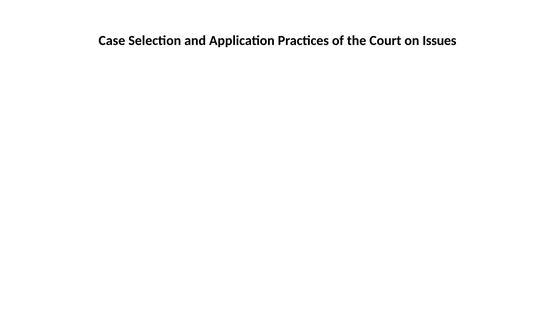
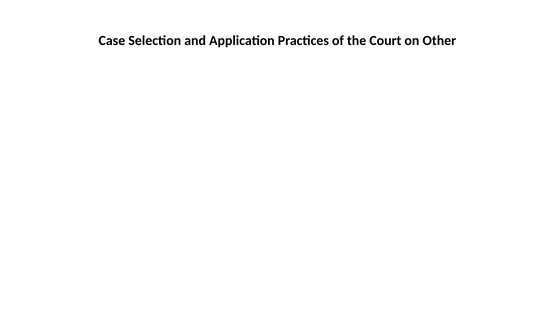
Issues: Issues -> Other (439, 40)
